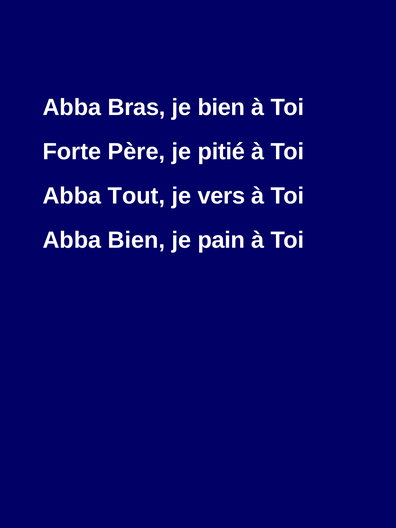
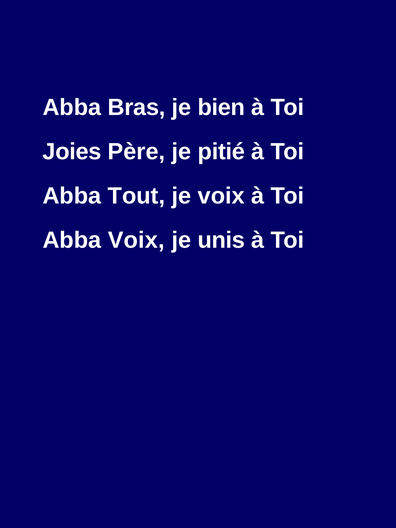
Forte: Forte -> Joies (72, 152)
je vers: vers -> voix (221, 196)
Abba Bien: Bien -> Voix (136, 240)
pain: pain -> unis (221, 240)
